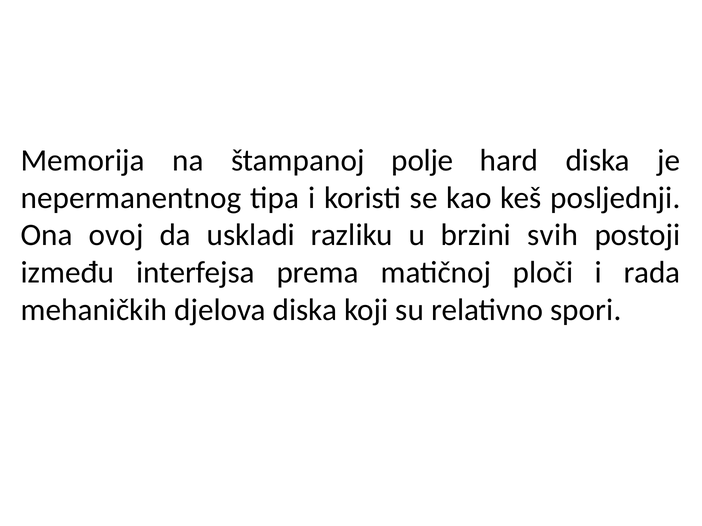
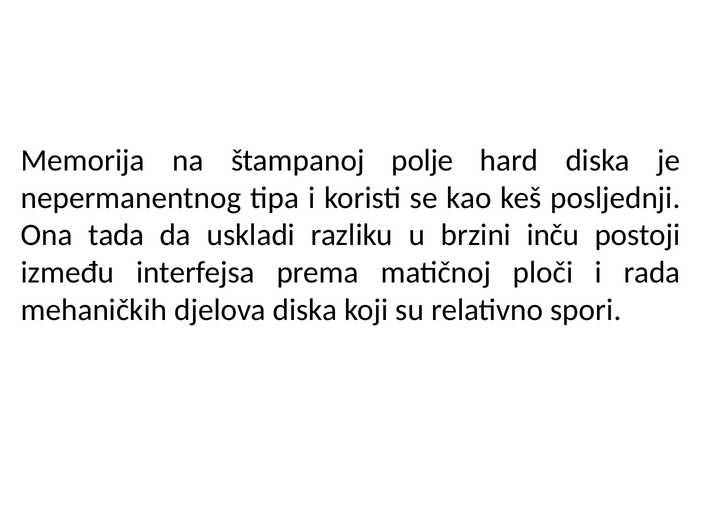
ovoj: ovoj -> tada (116, 235)
svih: svih -> inču (553, 235)
